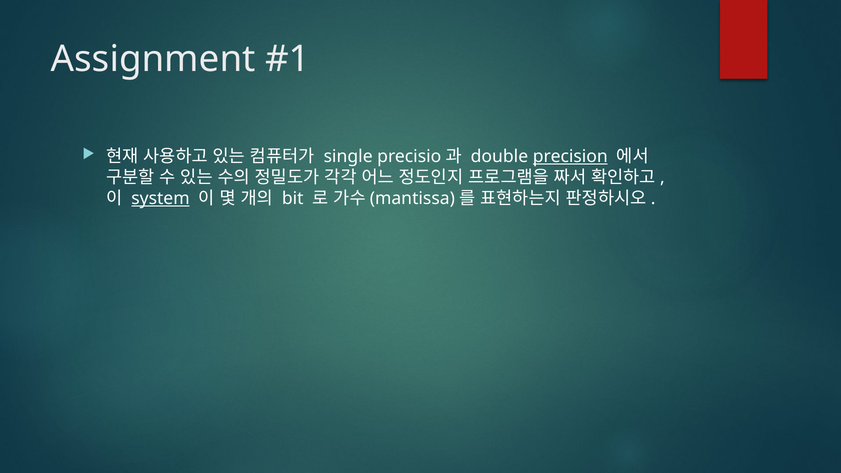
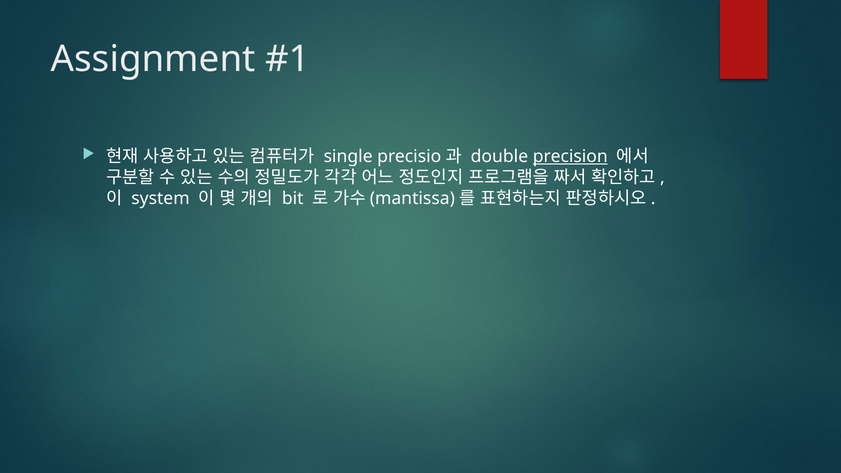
system underline: present -> none (160, 199)
